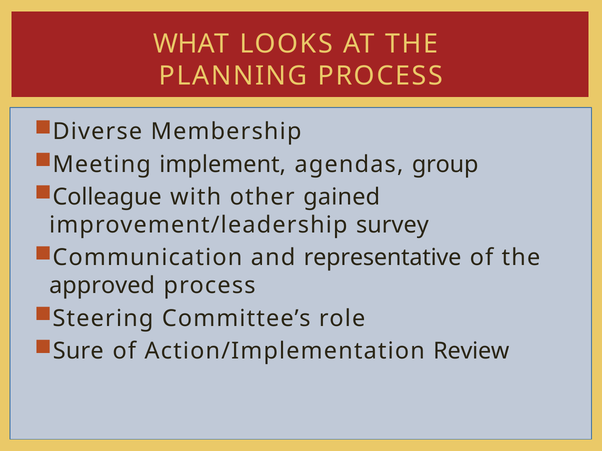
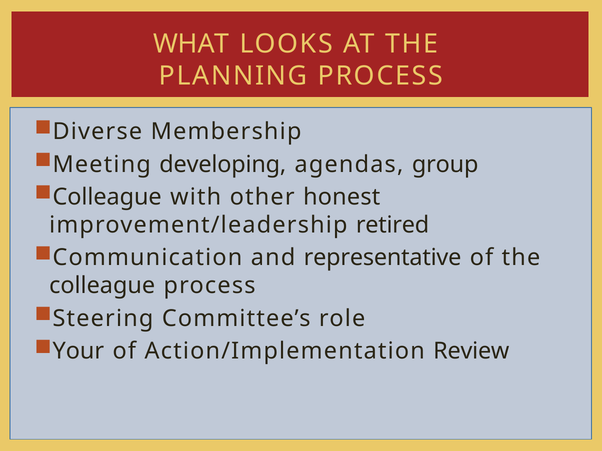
implement: implement -> developing (223, 165)
gained: gained -> honest (342, 197)
survey: survey -> retired (393, 225)
approved: approved -> colleague (102, 286)
Sure: Sure -> Your (78, 352)
